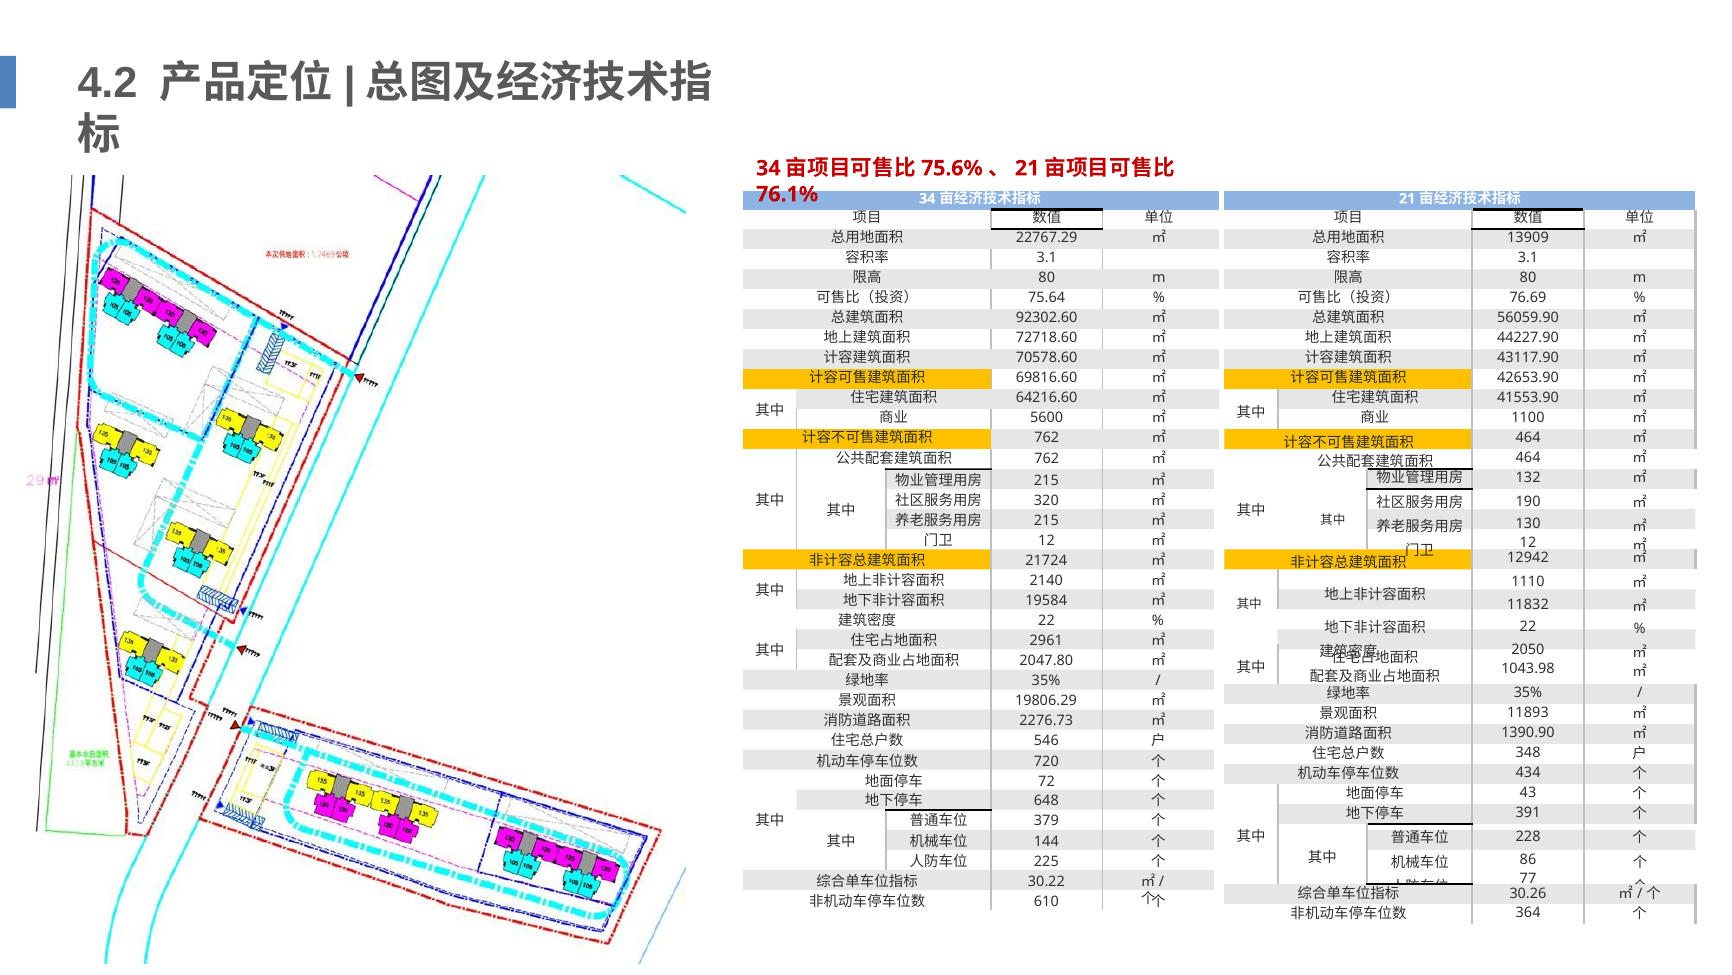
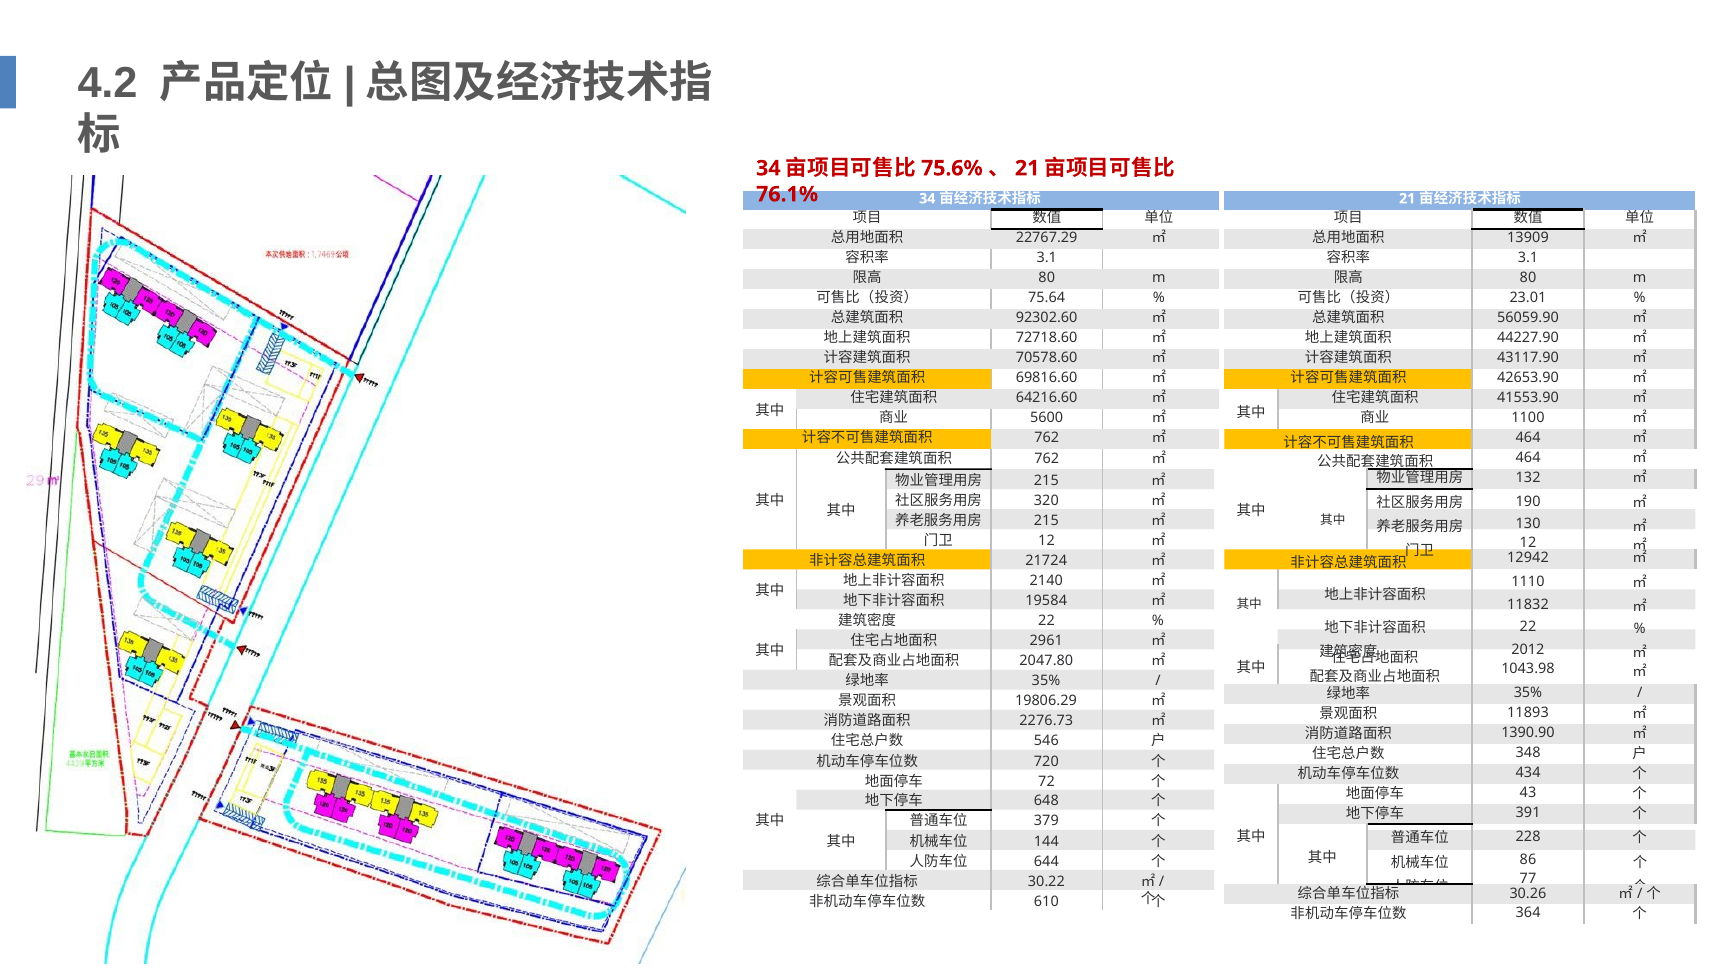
76.69: 76.69 -> 23.01 (1528, 298)
2050: 2050 -> 2012 (1528, 650)
225: 225 -> 644 (1046, 862)
